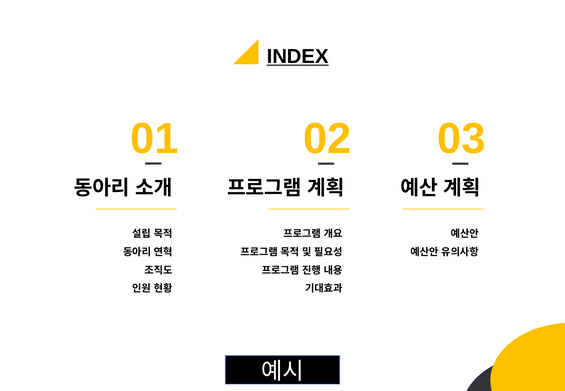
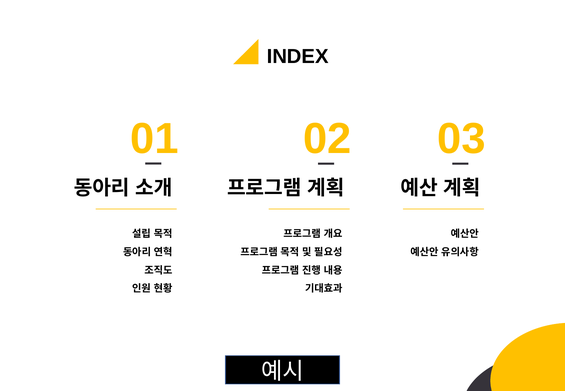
INDEX underline: present -> none (298, 56)
